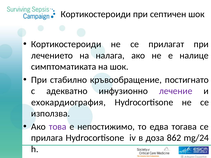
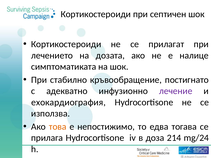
налага: налага -> дозата (110, 56)
това colour: purple -> orange (58, 127)
862: 862 -> 214 (174, 138)
